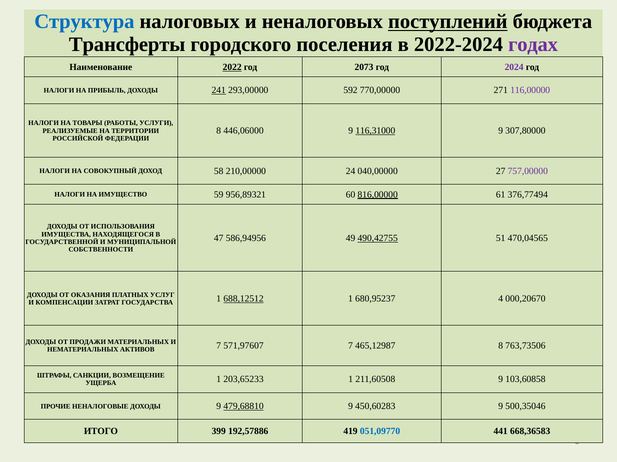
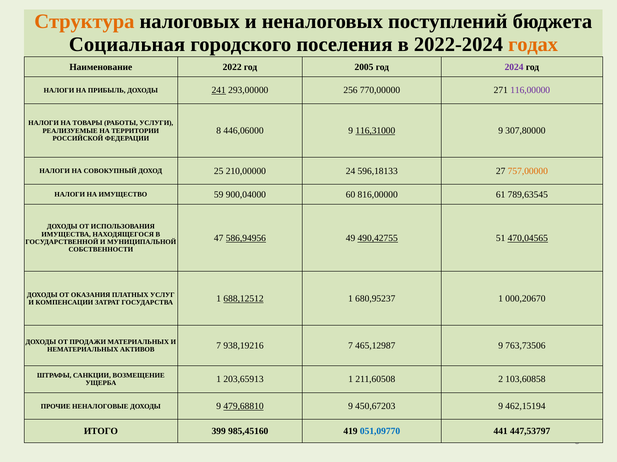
Структура colour: blue -> orange (84, 22)
поступлений underline: present -> none (448, 22)
Трансферты: Трансферты -> Социальная (127, 44)
годах colour: purple -> orange (533, 44)
2022 underline: present -> none (232, 67)
2073: 2073 -> 2005 (364, 67)
592: 592 -> 256 (350, 91)
58: 58 -> 25 (219, 171)
040,00000: 040,00000 -> 596,18133 (378, 171)
757,00000 colour: purple -> orange (528, 171)
956,89321: 956,89321 -> 900,04000 (246, 195)
816,00000 underline: present -> none (378, 195)
376,77494: 376,77494 -> 789,63545 (528, 195)
586,94956 underline: none -> present (246, 238)
470,04565 underline: none -> present (528, 238)
680,95237 4: 4 -> 1 (501, 299)
571,97607: 571,97607 -> 938,19216 (244, 346)
465,12987 8: 8 -> 9 (501, 346)
203,65233: 203,65233 -> 203,65913 (244, 380)
211,60508 9: 9 -> 2 (501, 380)
450,60283: 450,60283 -> 450,67203 (375, 407)
500,35046: 500,35046 -> 462,15194 (525, 407)
192,57886: 192,57886 -> 985,45160 (248, 432)
668,36583: 668,36583 -> 447,53797 (530, 432)
